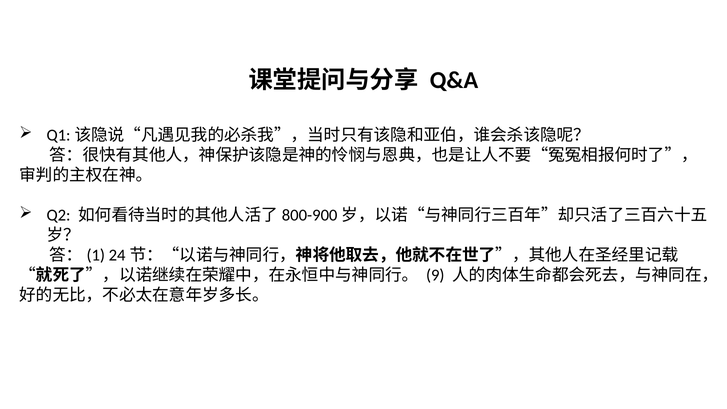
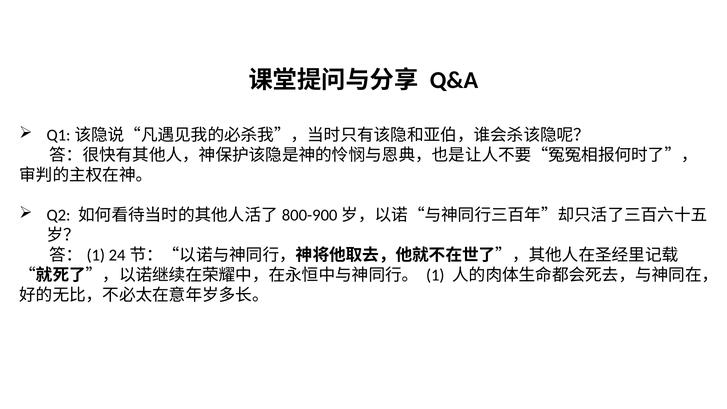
9: 9 -> 1 (435, 275)
